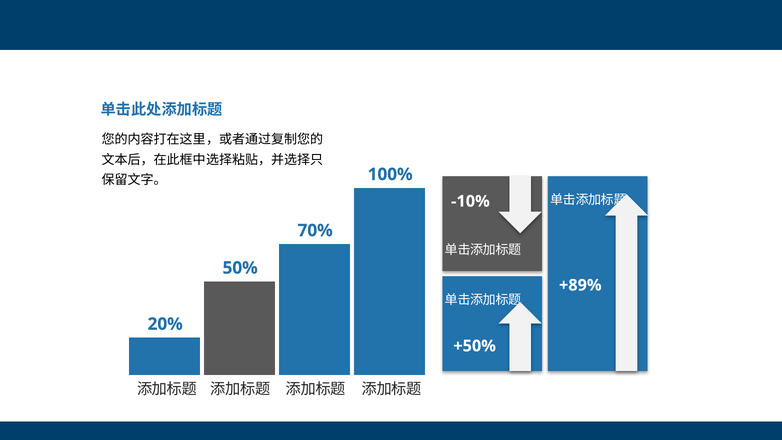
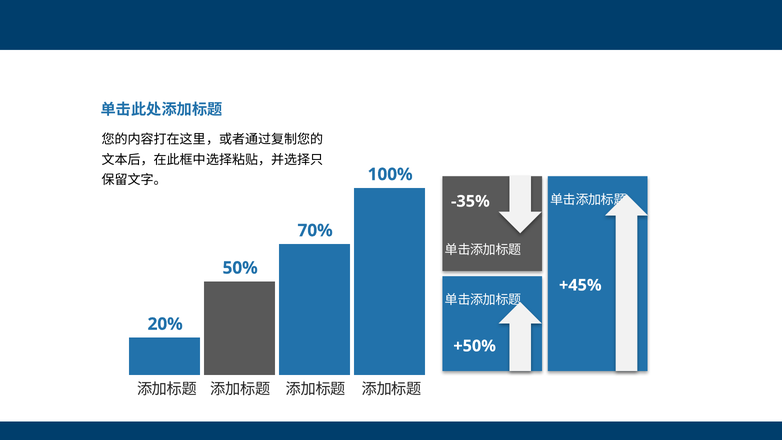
-10%: -10% -> -35% (471, 201)
+89%: +89% -> +45% (580, 285)
